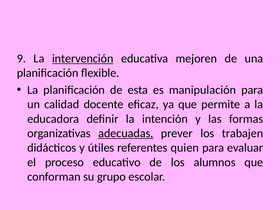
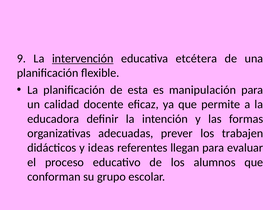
mejoren: mejoren -> etcétera (196, 58)
adecuadas underline: present -> none (126, 133)
útiles: útiles -> ideas (101, 148)
quien: quien -> llegan (185, 148)
